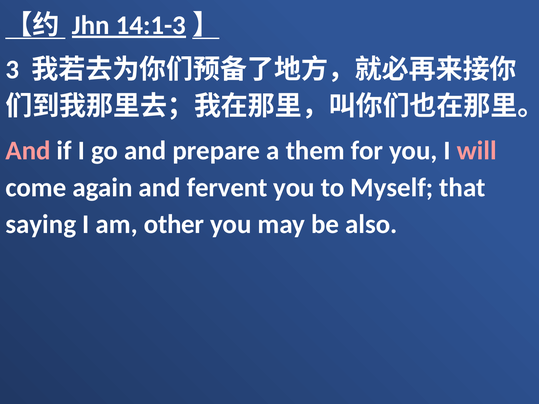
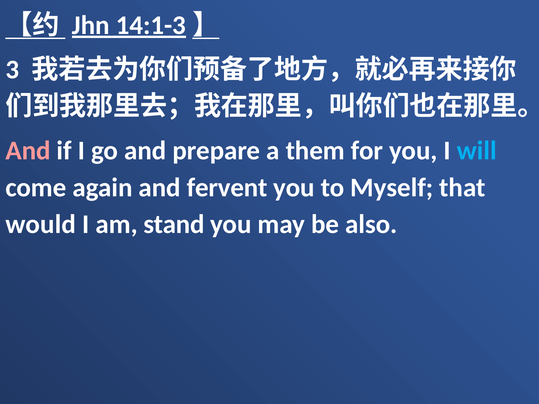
will colour: pink -> light blue (477, 151)
saying: saying -> would (41, 225)
other: other -> stand (174, 225)
